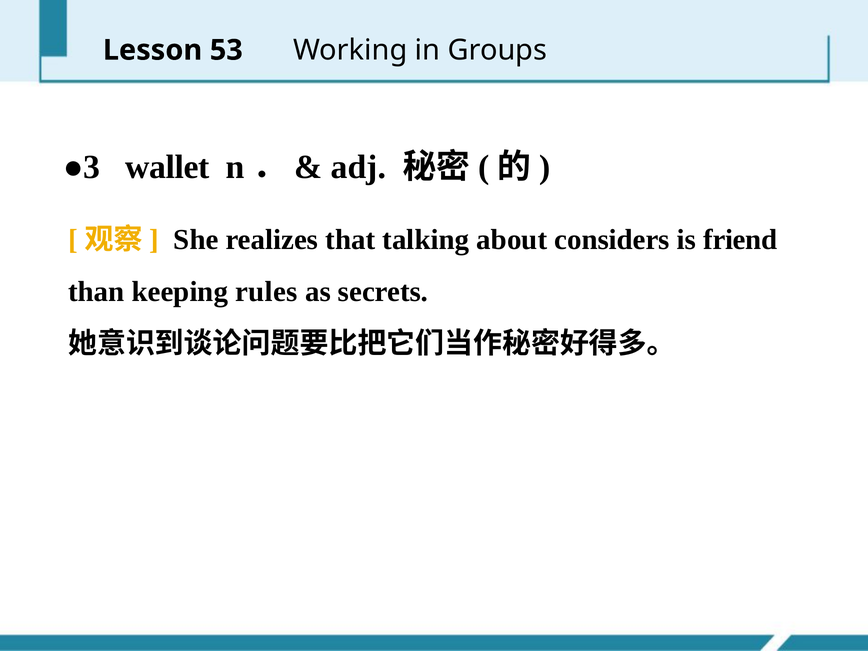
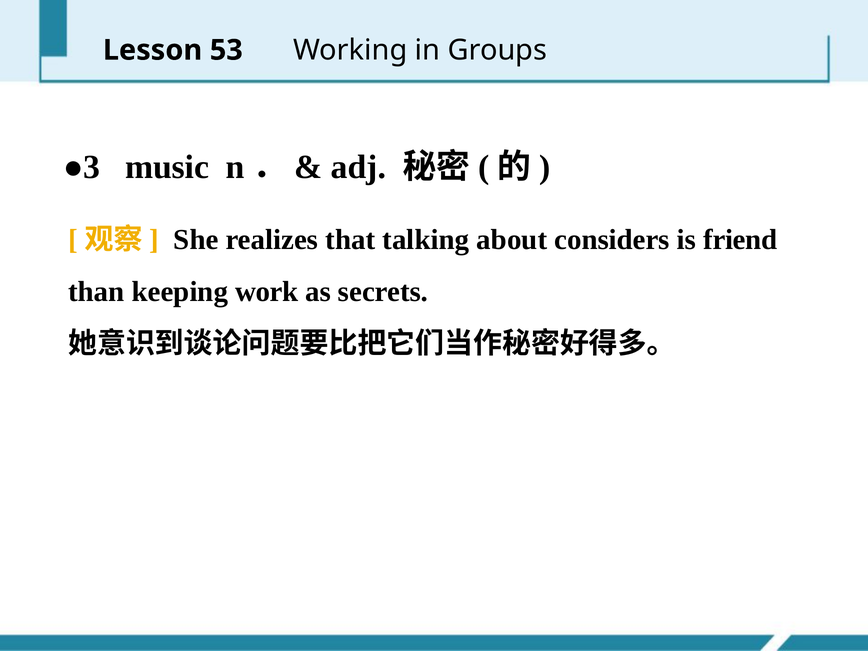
wallet: wallet -> music (167, 167)
rules: rules -> work (267, 292)
